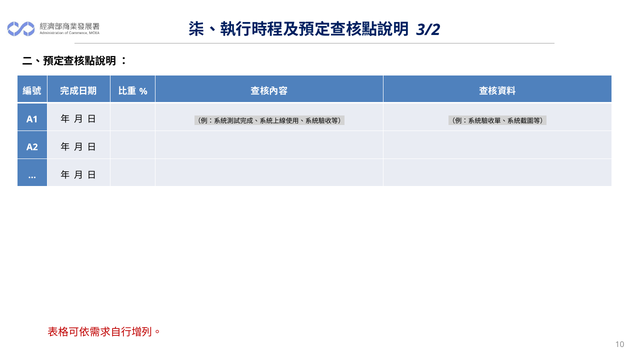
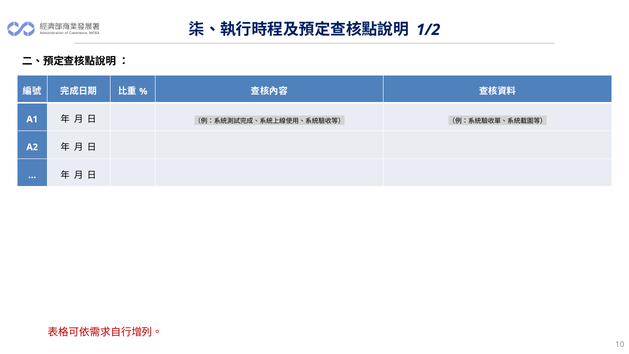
3/2: 3/2 -> 1/2 (428, 30)
